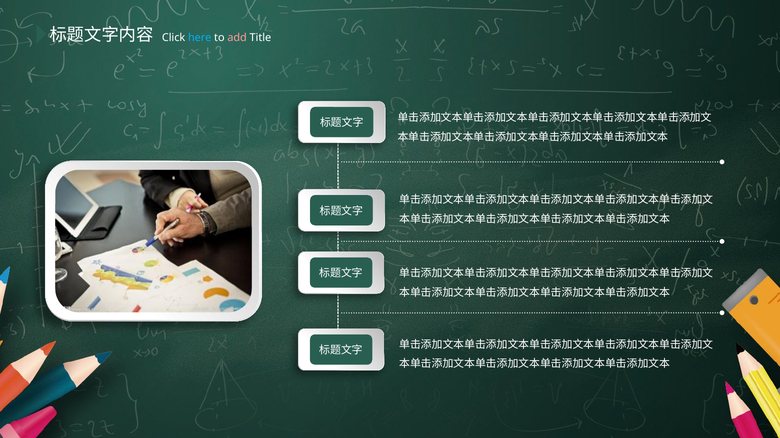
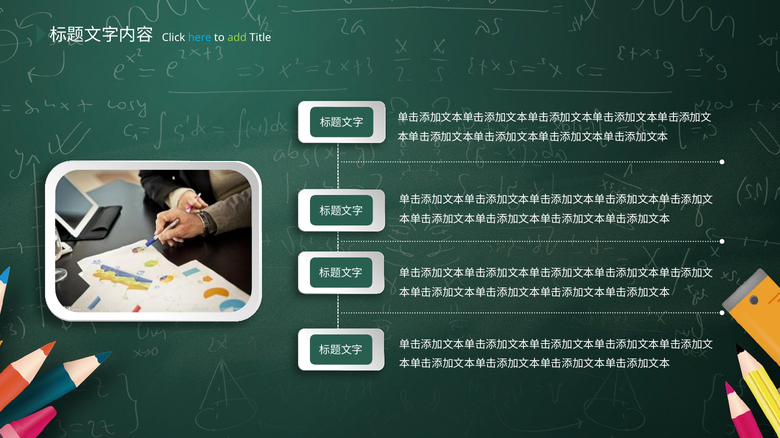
add colour: pink -> light green (237, 38)
